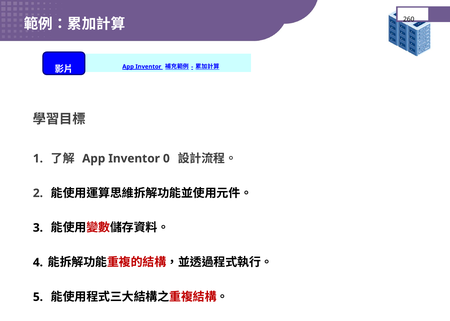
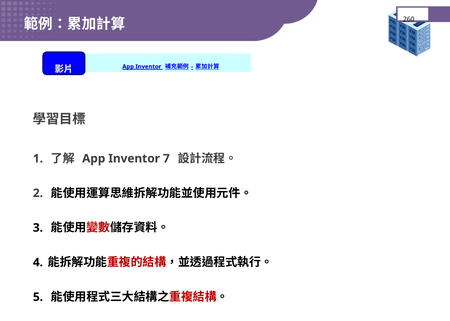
0: 0 -> 7 (166, 159)
